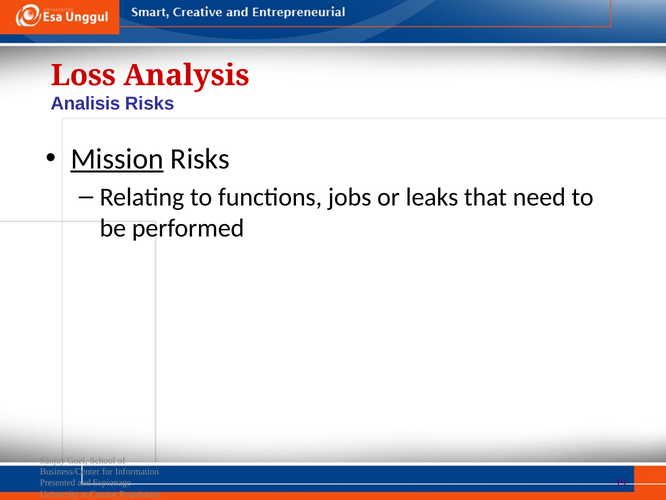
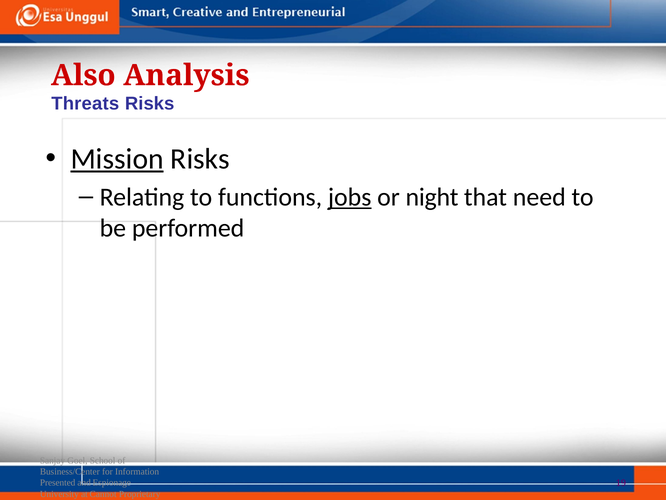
Loss: Loss -> Also (83, 75)
Analisis: Analisis -> Threats (85, 103)
jobs underline: none -> present (350, 197)
leaks: leaks -> night (432, 197)
